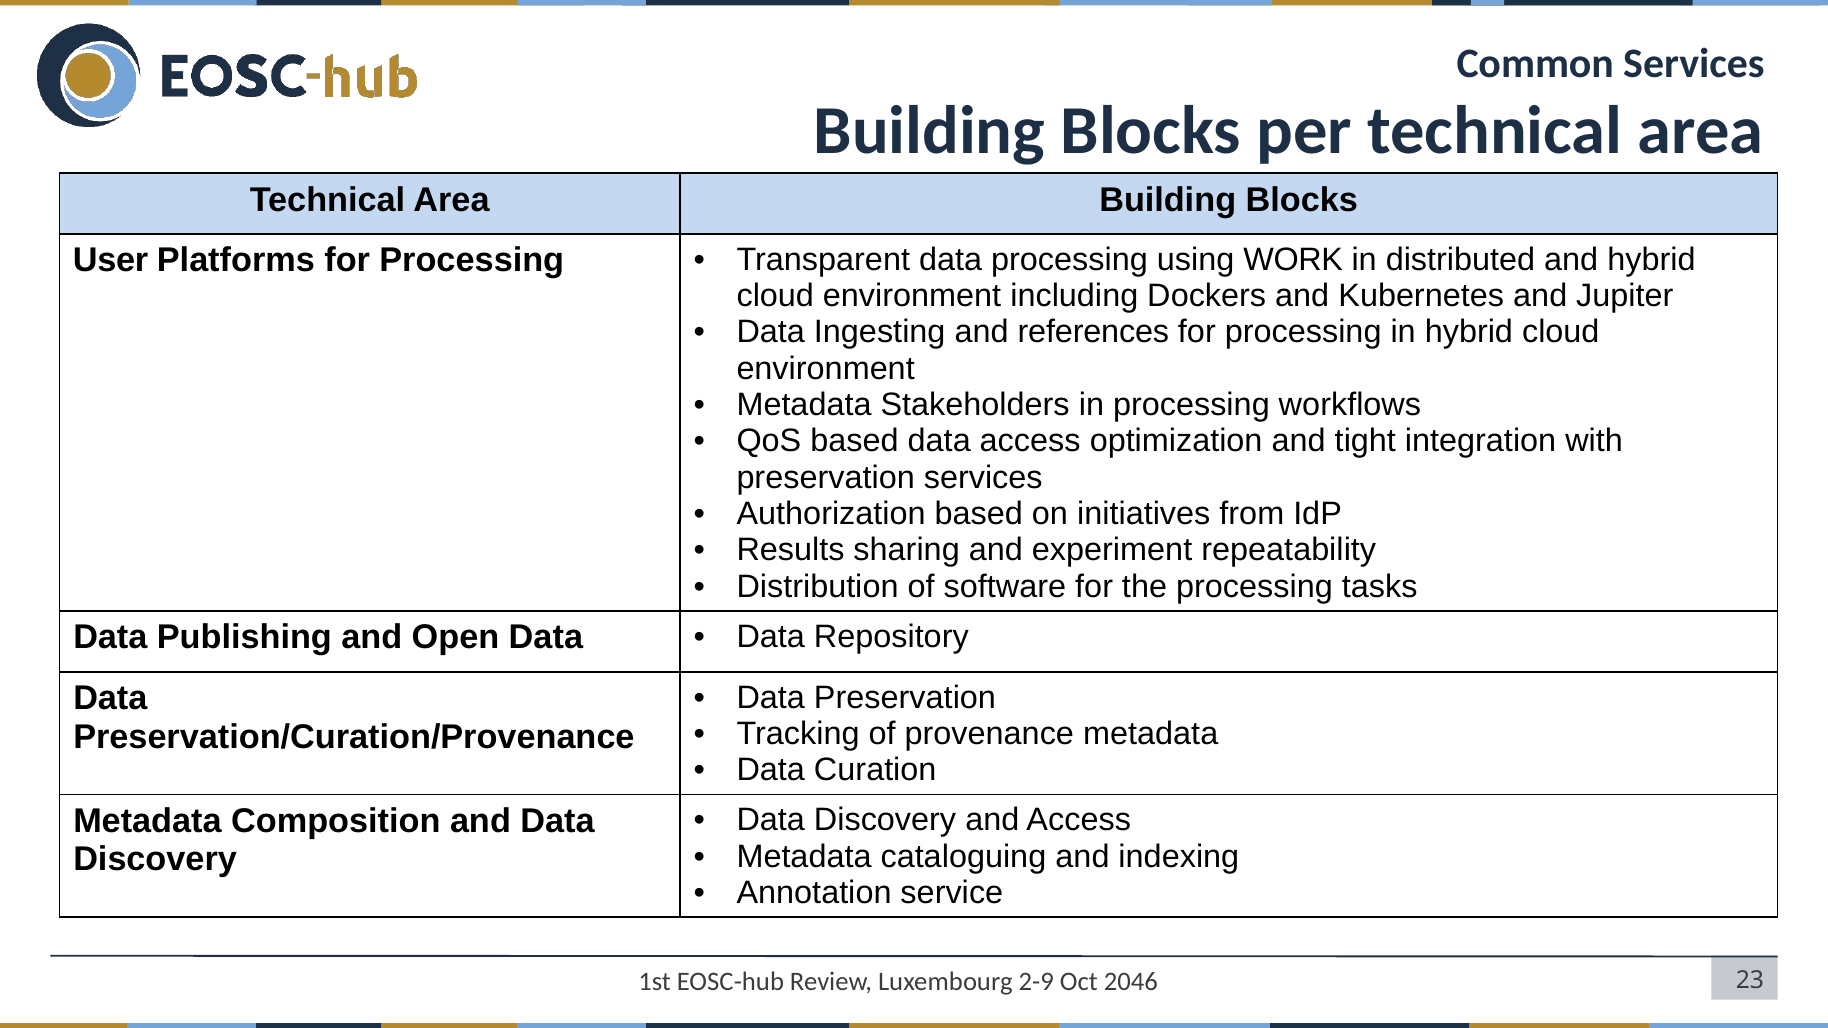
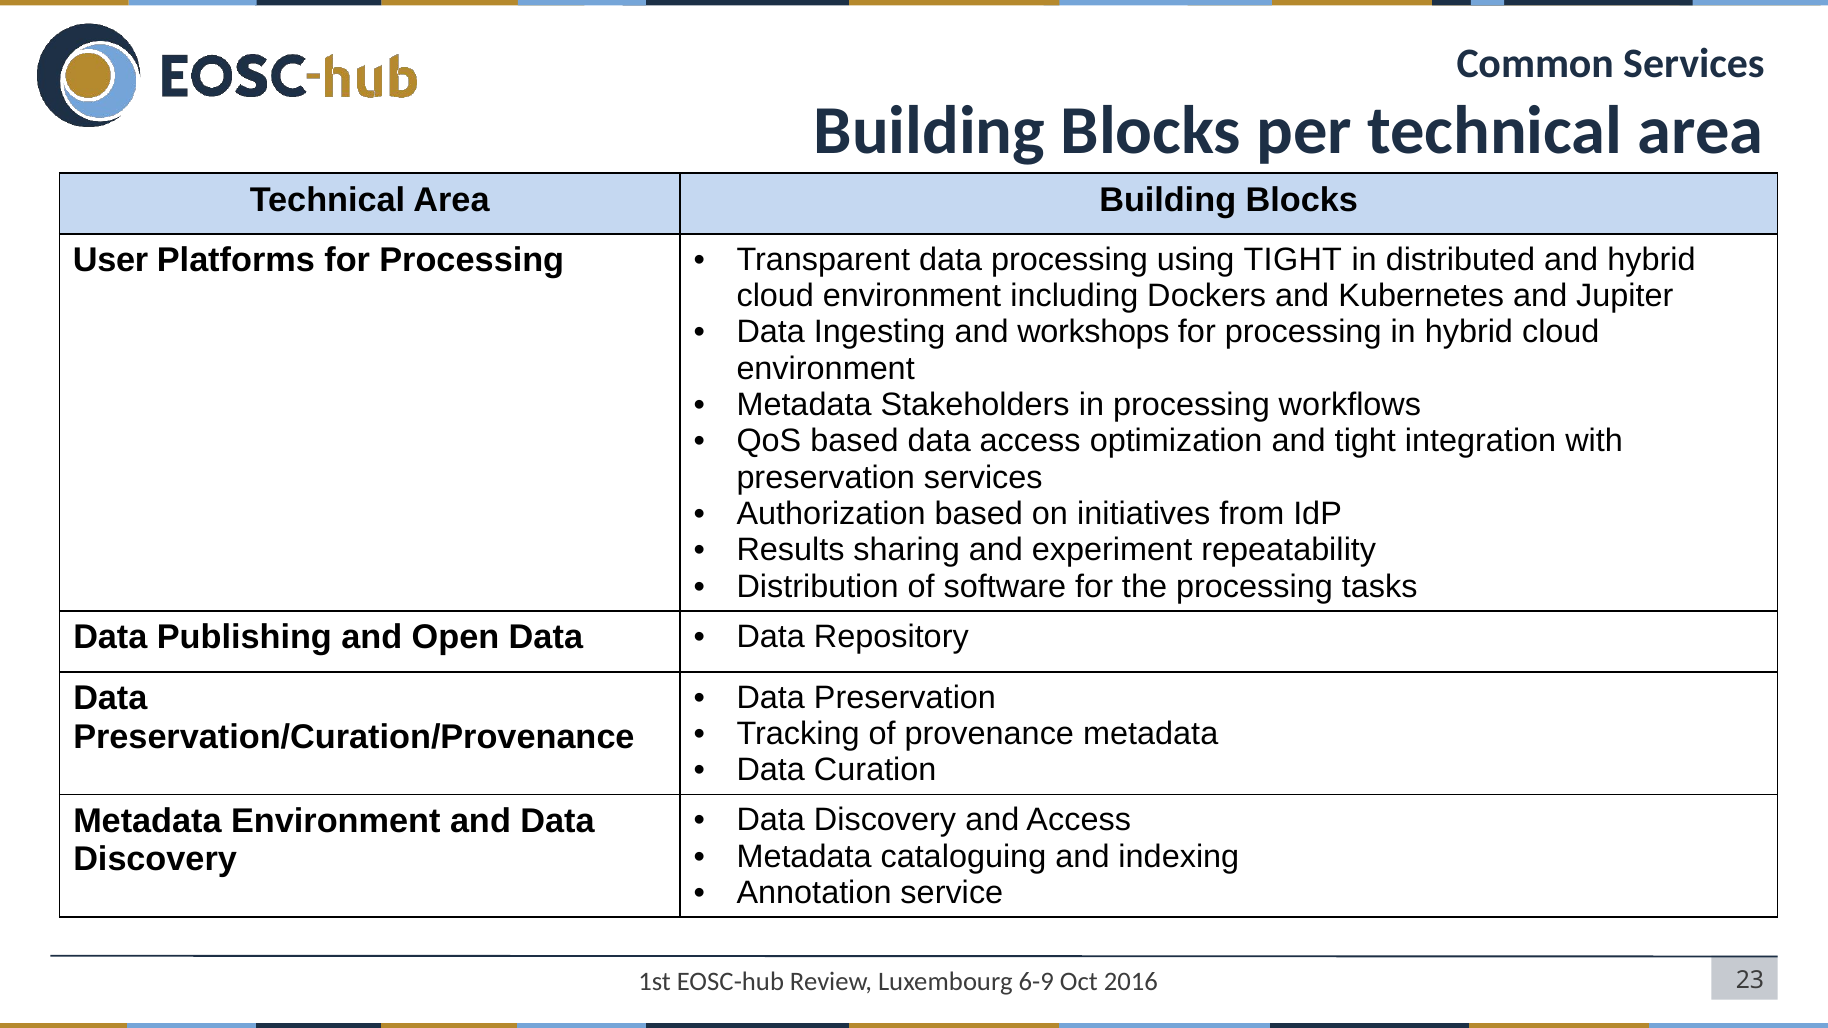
using WORK: WORK -> TIGHT (1293, 260)
references: references -> workshops (1093, 332)
Metadata Composition: Composition -> Environment (336, 821)
2-9: 2-9 -> 6-9 (1036, 981)
2046: 2046 -> 2016 (1131, 981)
